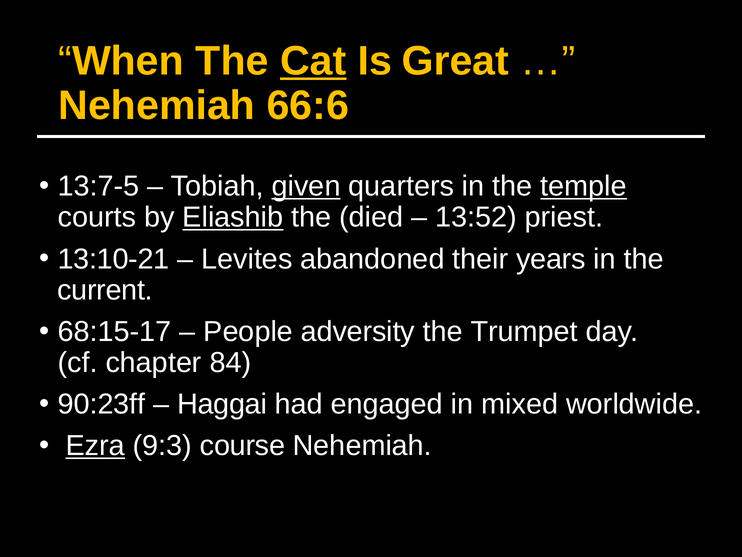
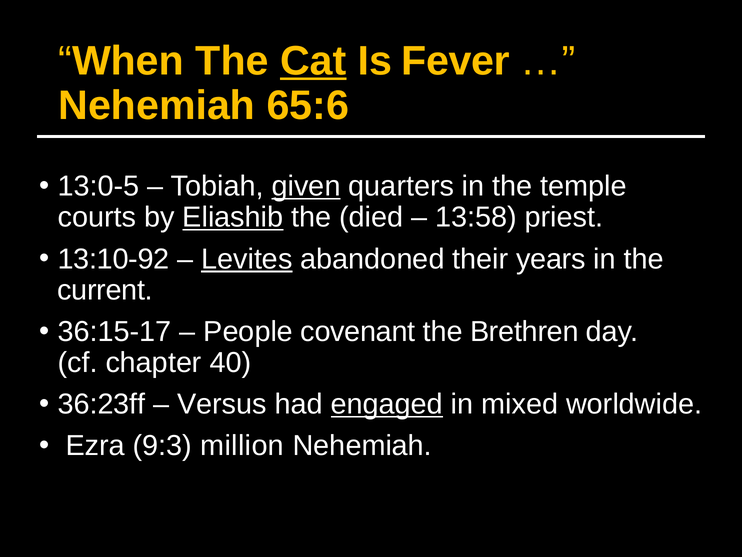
Great: Great -> Fever (456, 61)
66:6: 66:6 -> 65:6 (308, 105)
13:7-5: 13:7-5 -> 13:0-5 (99, 186)
temple underline: present -> none (584, 186)
13:52: 13:52 -> 13:58 (476, 217)
13:10-21: 13:10-21 -> 13:10-92 (114, 259)
Levites underline: none -> present (247, 259)
68:15-17: 68:15-17 -> 36:15-17 (115, 331)
adversity: adversity -> covenant (358, 331)
Trumpet: Trumpet -> Brethren (524, 331)
84: 84 -> 40 (230, 363)
90:23ff: 90:23ff -> 36:23ff (102, 404)
Haggai: Haggai -> Versus (222, 404)
engaged underline: none -> present (387, 404)
Ezra underline: present -> none (95, 446)
course: course -> million (242, 446)
